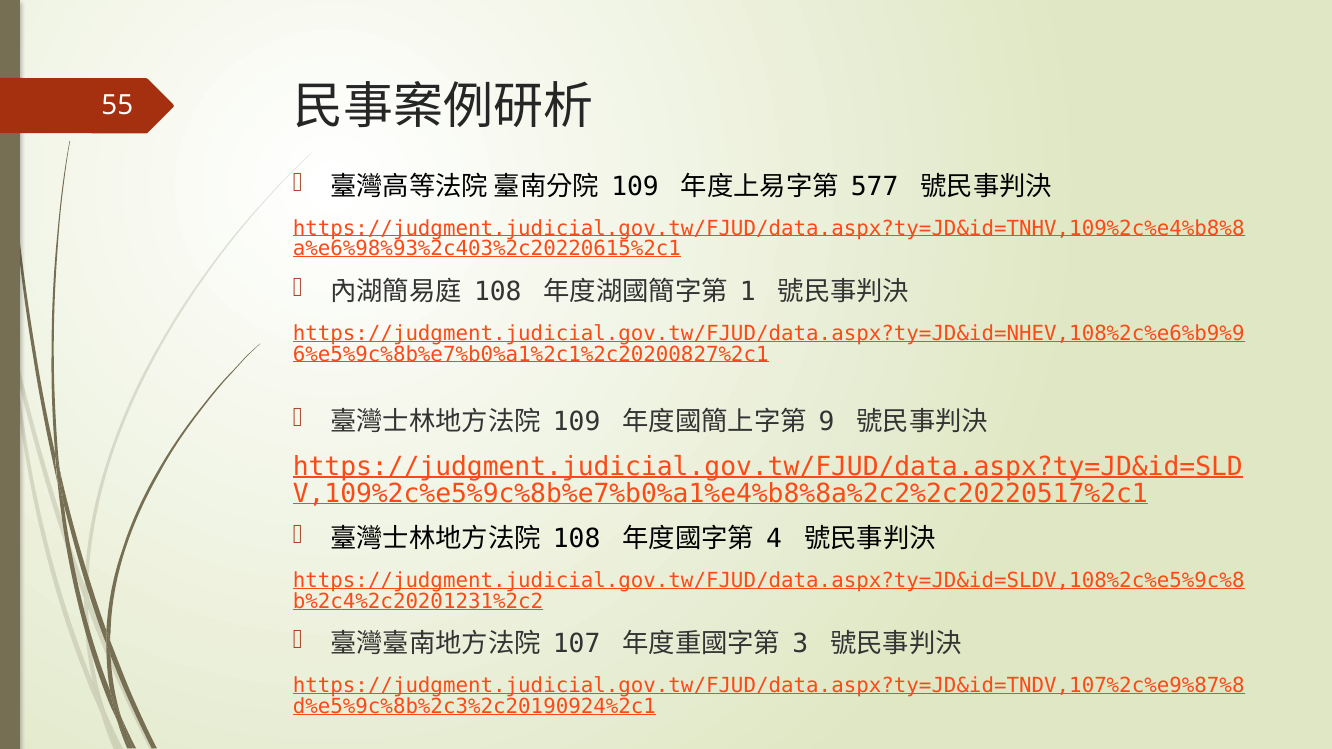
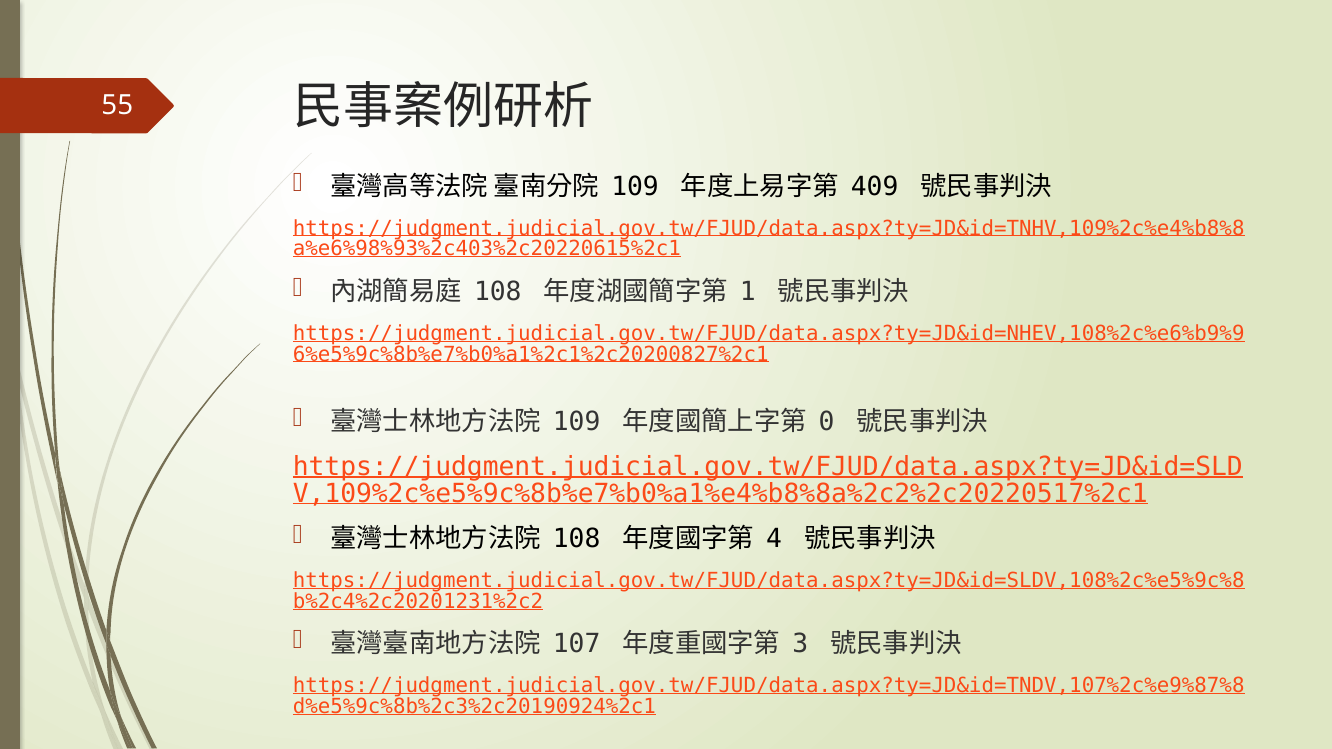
577: 577 -> 409 (875, 187)
9: 9 -> 0 (827, 422)
